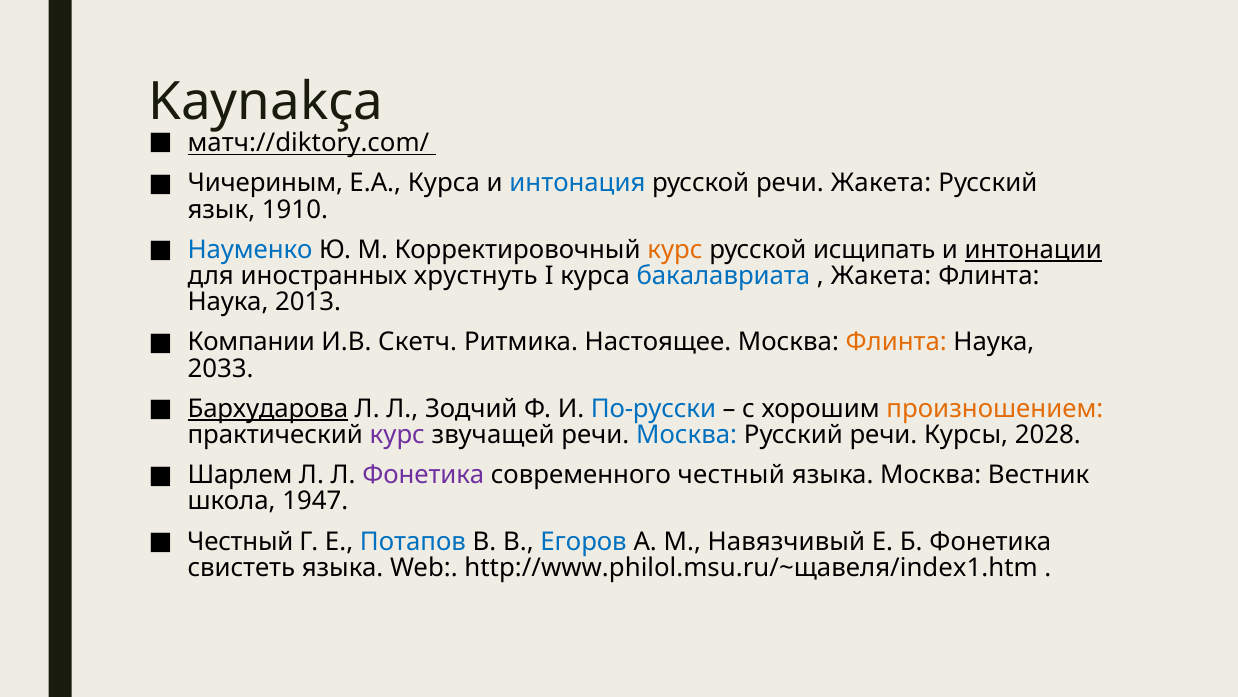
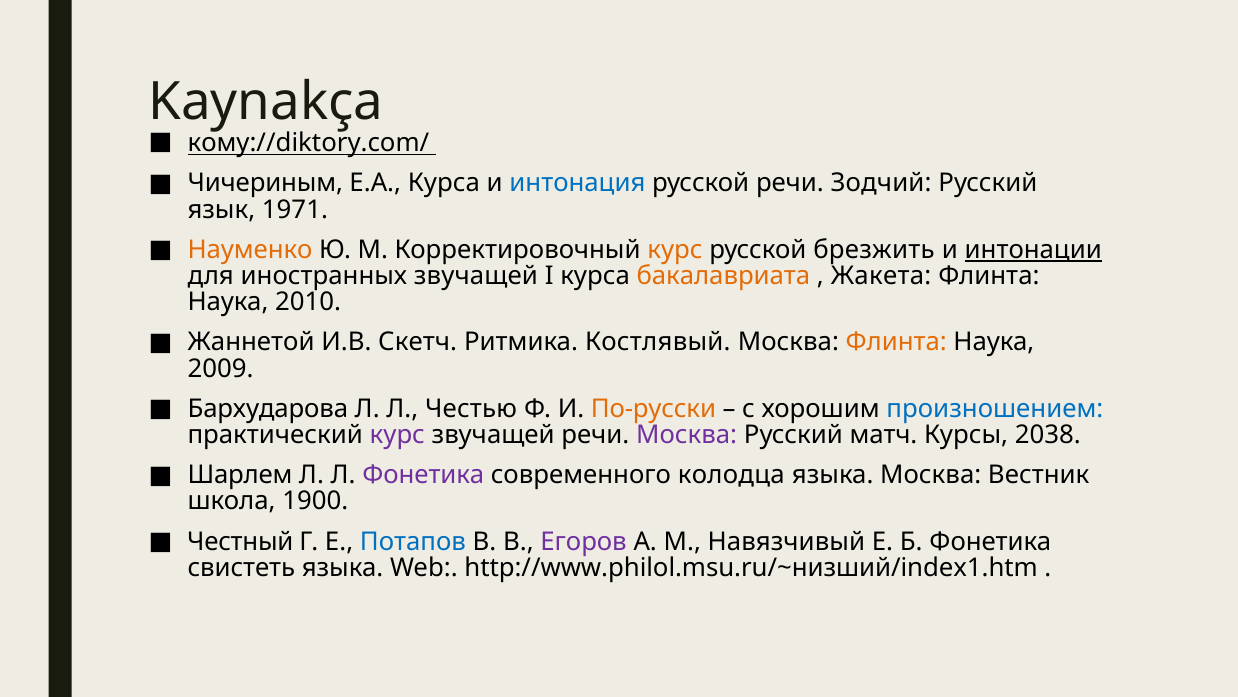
матч://diktory.com/: матч://diktory.com/ -> кому://diktory.com/ (308, 142)
речи Жакета: Жакета -> Зодчий (881, 183)
1910: 1910 -> 1971 (295, 209)
Науменко colour: blue -> orange (250, 250)
исщипать: исщипать -> брезжить (874, 250)
иностранных хрустнуть: хрустнуть -> звучащей (476, 276)
бакалавриата colour: blue -> orange (723, 276)
2013: 2013 -> 2010 (308, 302)
Компании: Компании -> Жаннетой (251, 342)
Настоящее: Настоящее -> Костлявый (658, 342)
2033: 2033 -> 2009 (221, 368)
Бархударова underline: present -> none (268, 408)
Зодчий: Зодчий -> Честью (471, 408)
По-русски colour: blue -> orange (653, 408)
произношением colour: orange -> blue (995, 408)
Москва colour: blue -> purple (687, 435)
Русский речи: речи -> матч (884, 435)
2028: 2028 -> 2038 (1048, 435)
современного честный: честный -> колодца (731, 475)
1947: 1947 -> 1900 (315, 501)
Егоров colour: blue -> purple (584, 541)
http://www.philol.msu.ru/~щавеля/index1.htm: http://www.philol.msu.ru/~щавеля/index1.htm -> http://www.philol.msu.ru/~низший/index1.htm (751, 567)
